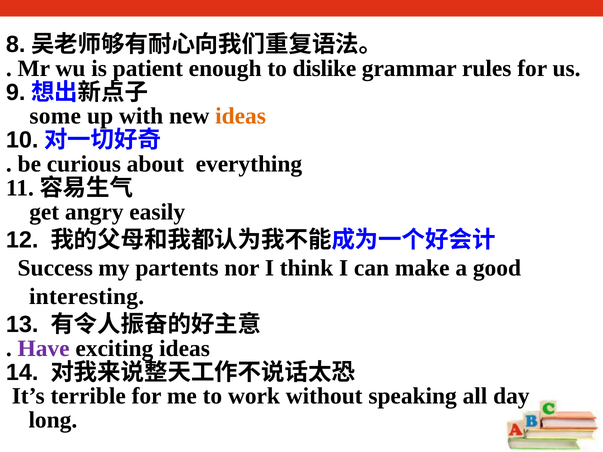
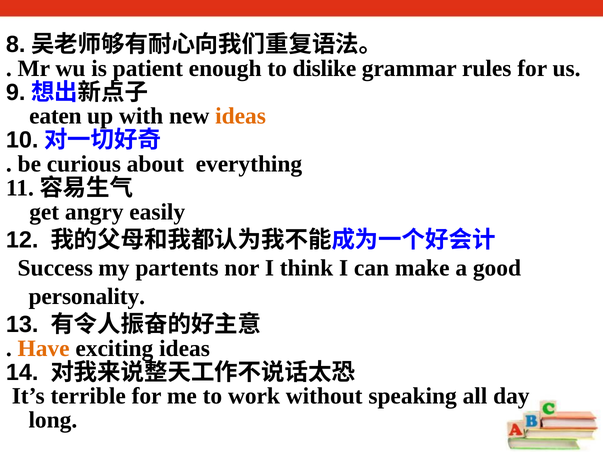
some: some -> eaten (55, 116)
interesting: interesting -> personality (87, 297)
Have colour: purple -> orange (44, 349)
